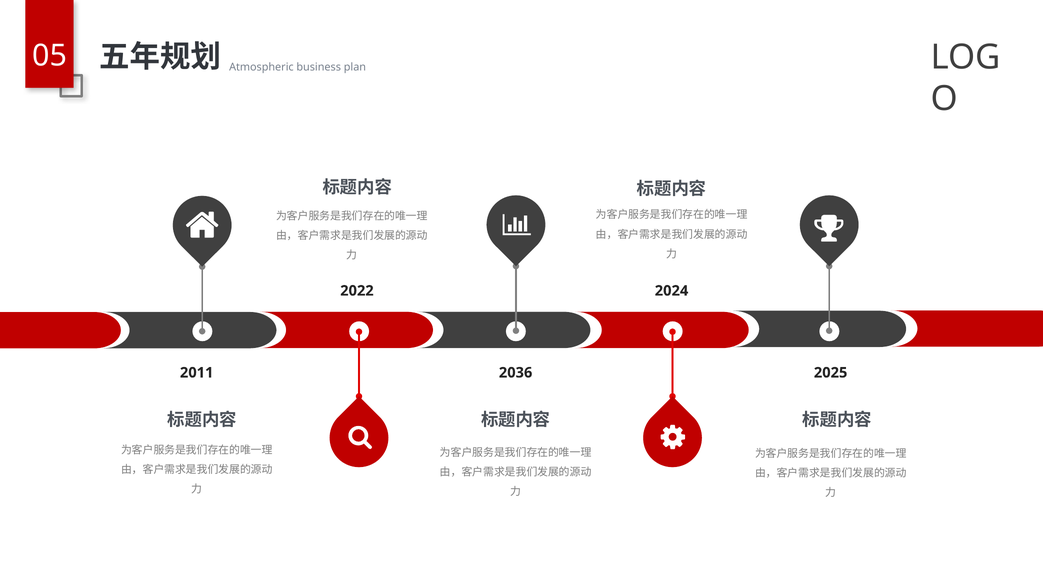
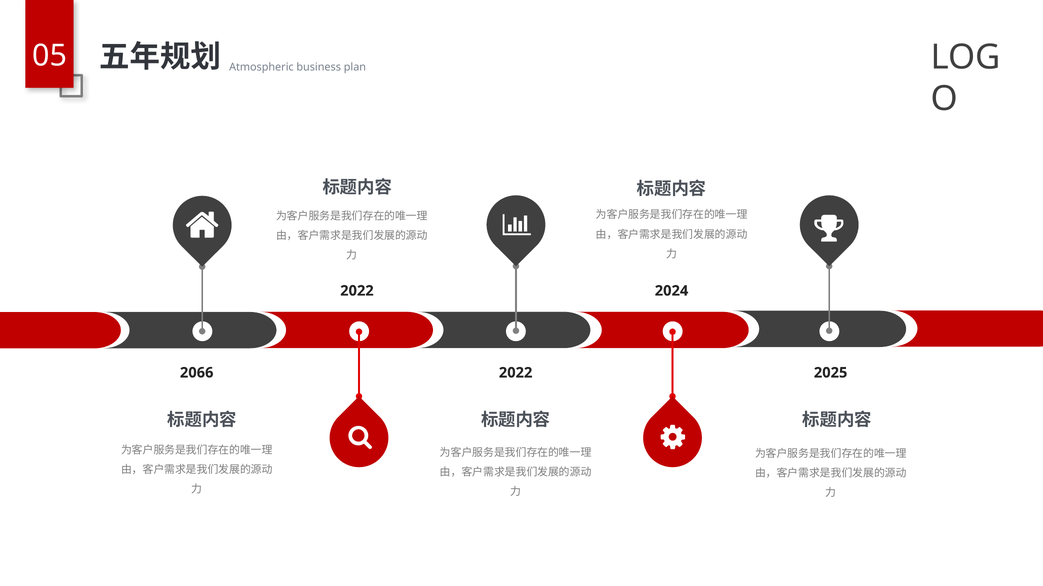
2011: 2011 -> 2066 (197, 373)
2036: 2036 -> 2022 (516, 373)
